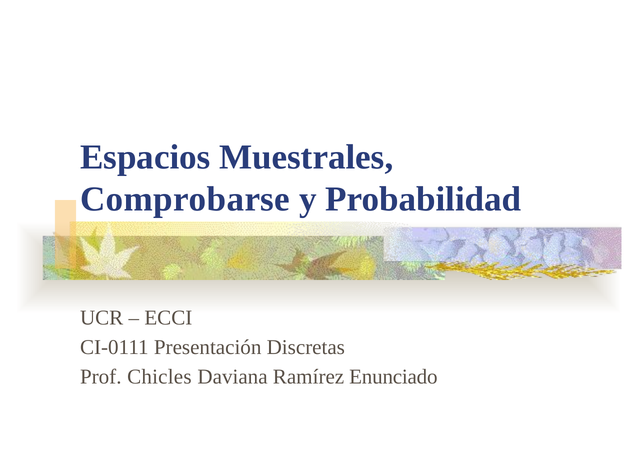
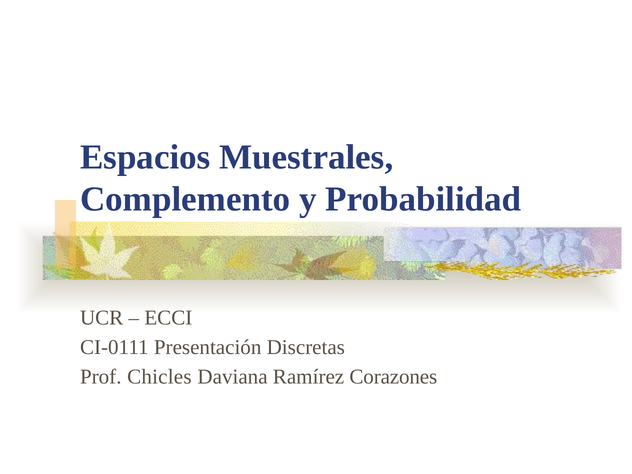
Comprobarse: Comprobarse -> Complemento (185, 199)
Enunciado: Enunciado -> Corazones (393, 377)
